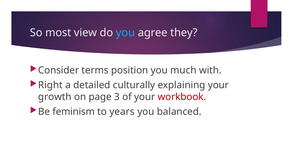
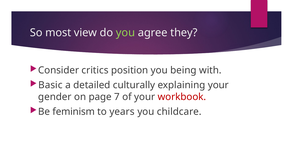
you colour: light blue -> light green (126, 33)
terms: terms -> critics (95, 70)
much: much -> being (183, 70)
Right: Right -> Basic (50, 85)
growth: growth -> gender (55, 97)
3: 3 -> 7 (117, 97)
balanced: balanced -> childcare (179, 112)
